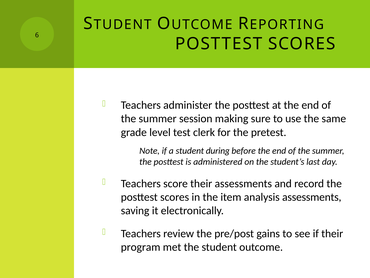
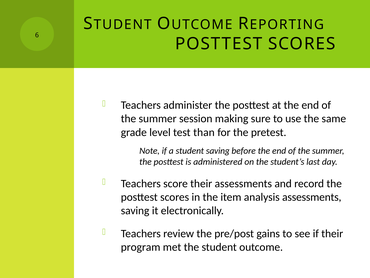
clerk: clerk -> than (204, 132)
student during: during -> saving (218, 150)
